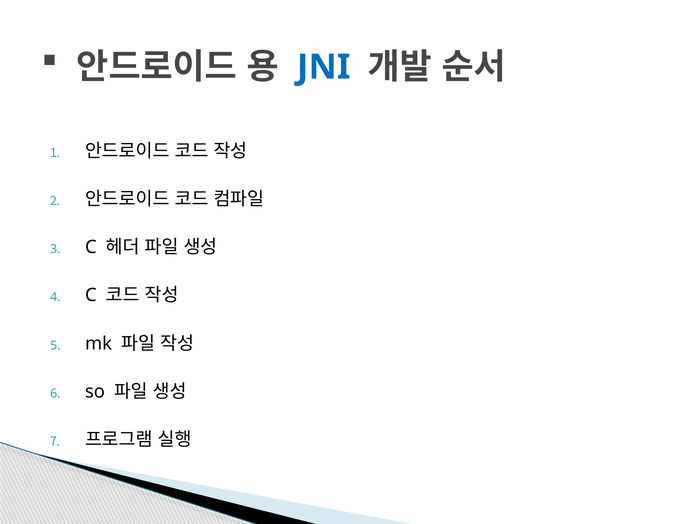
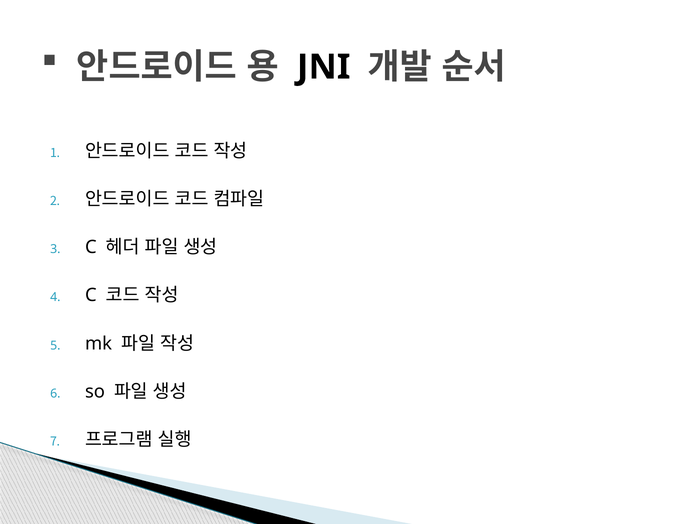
JNI colour: blue -> black (324, 67)
